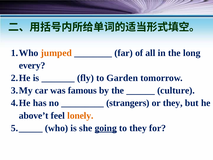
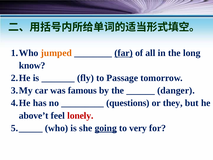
far underline: none -> present (124, 53)
every: every -> know (32, 65)
Garden: Garden -> Passage (122, 78)
culture: culture -> danger (176, 90)
strangers: strangers -> questions (128, 103)
lonely colour: orange -> red (80, 115)
to they: they -> very (138, 128)
